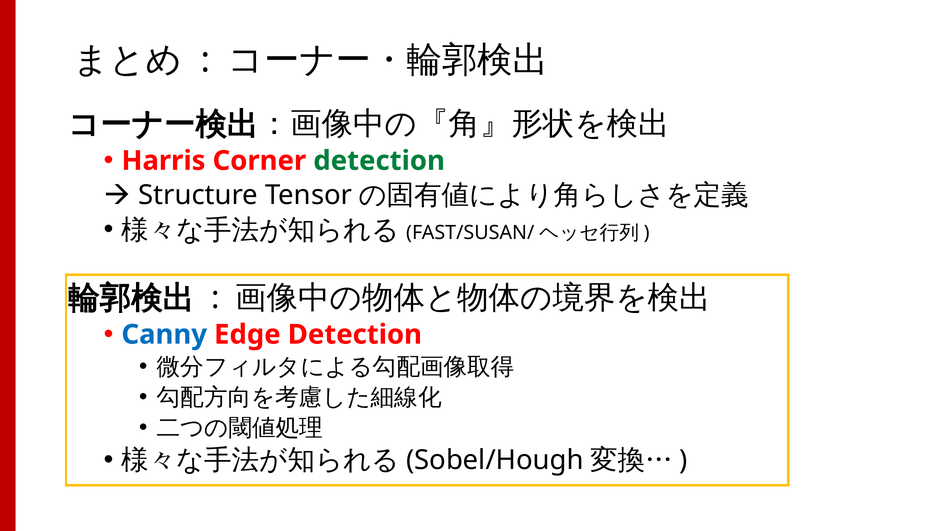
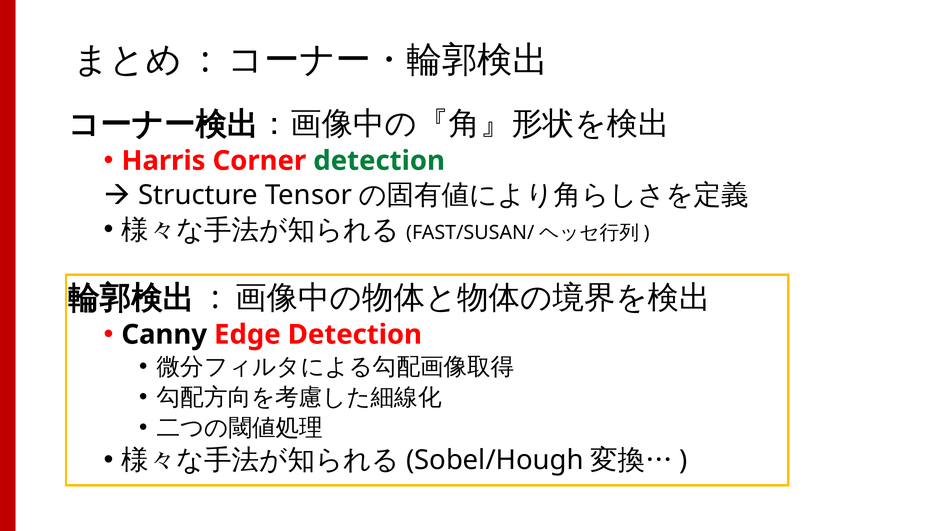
Canny colour: blue -> black (164, 335)
